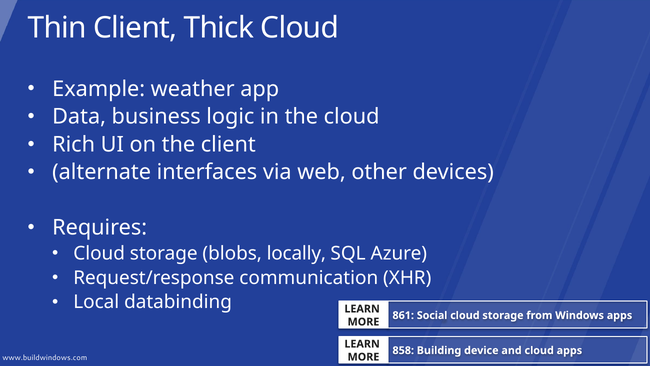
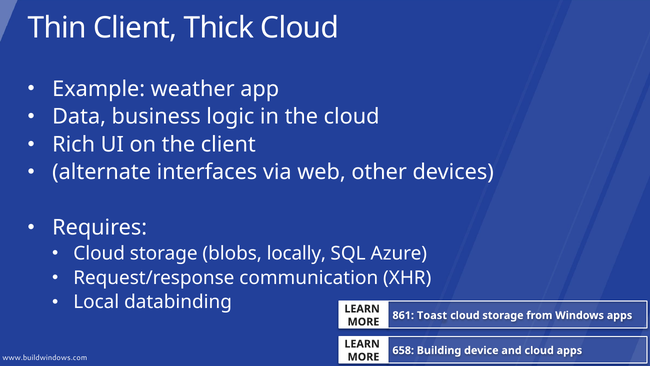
Social: Social -> Toast (432, 315)
858: 858 -> 658 (403, 350)
